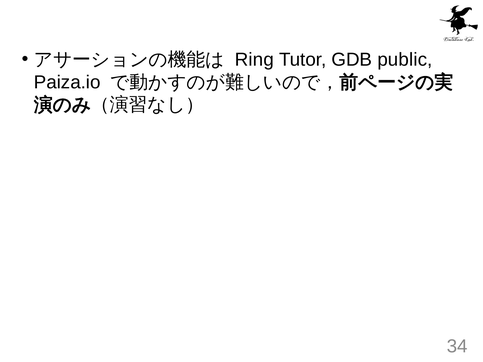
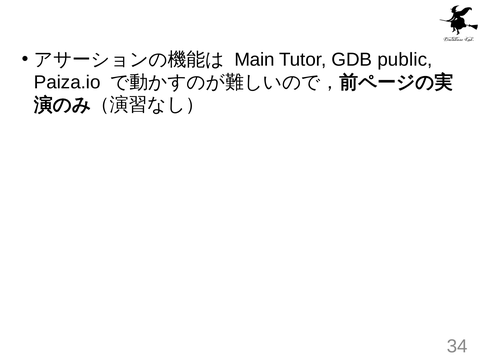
Ring: Ring -> Main (255, 60)
